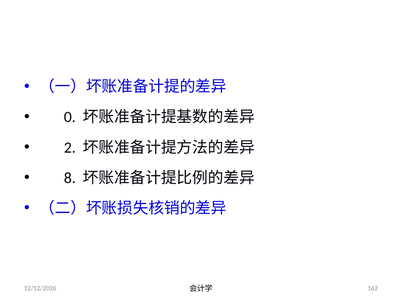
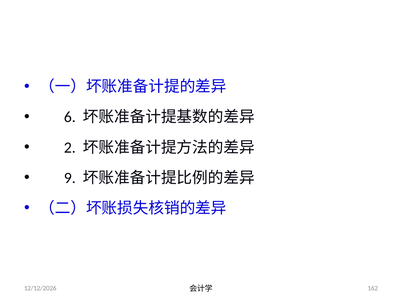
0: 0 -> 6 (70, 117)
8: 8 -> 9 (70, 178)
